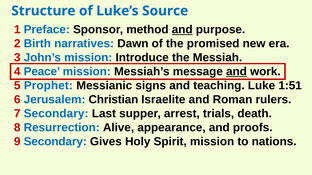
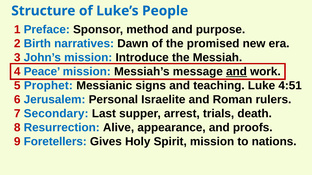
Source: Source -> People (165, 11)
and underline: present -> none (182, 30)
1:51: 1:51 -> 4:51 (290, 86)
Christian: Christian -> Personal (113, 100)
9 Secondary: Secondary -> Foretellers (55, 142)
